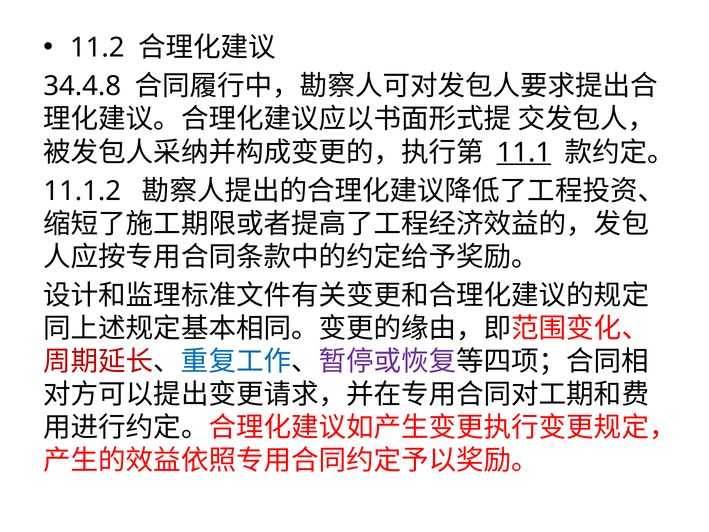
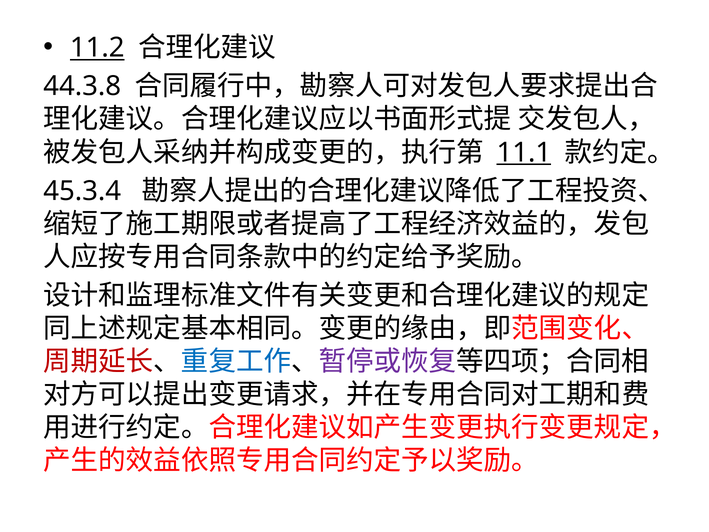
11.2 underline: none -> present (97, 48)
34.4.8: 34.4.8 -> 44.3.8 (82, 86)
11.1.2: 11.1.2 -> 45.3.4 (82, 191)
